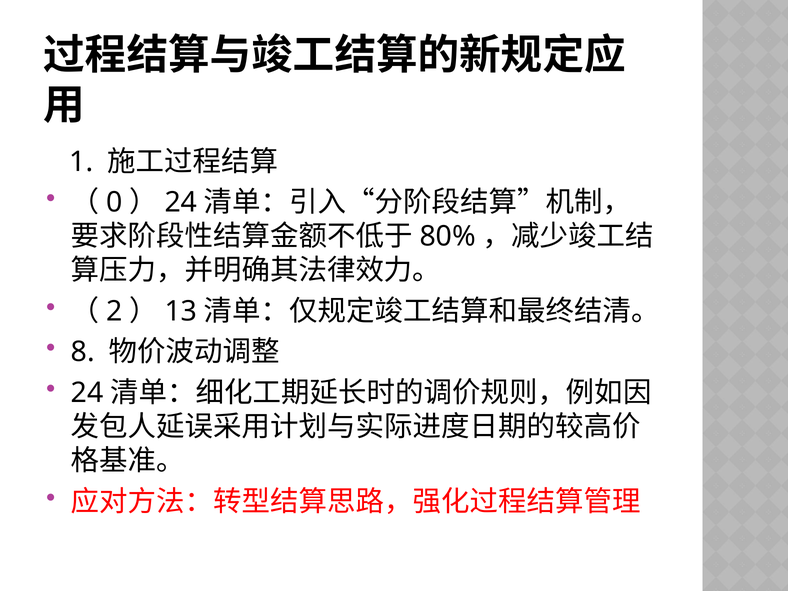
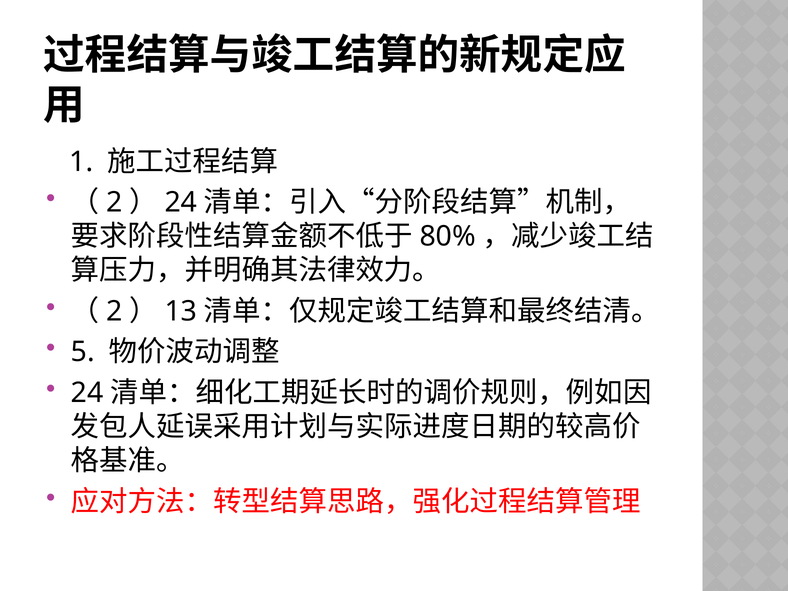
0: 0 -> 2 (114, 202)
8: 8 -> 5 (83, 352)
